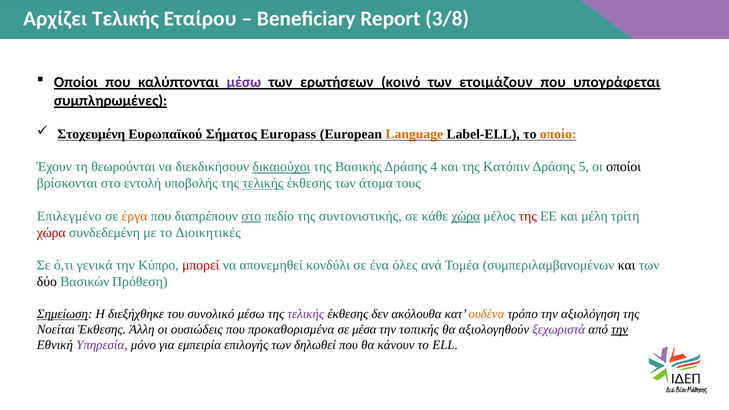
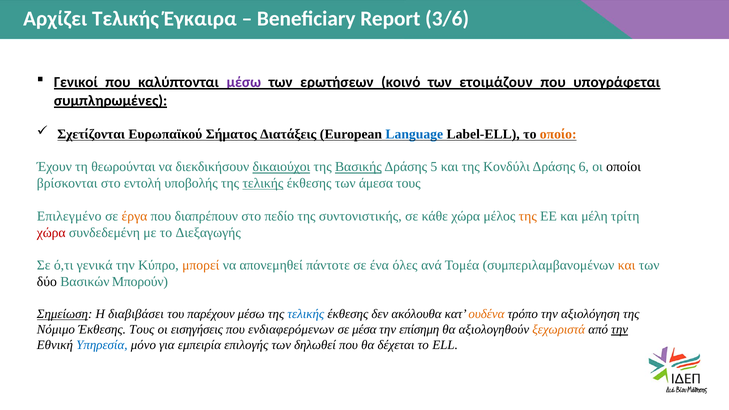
Εταίρου: Εταίρου -> Έγκαιρα (200, 19)
3/8: 3/8 -> 3/6 (447, 19)
Οποίοι: Οποίοι -> Γενικοί (76, 82)
Στοχευμένη: Στοχευμένη -> Σχετίζονται (91, 134)
Europass: Europass -> Διατάξεις (288, 134)
Language colour: orange -> blue (414, 134)
Βασικής underline: none -> present (358, 167)
4: 4 -> 5 (434, 167)
Κατόπιν: Κατόπιν -> Κονδύλι (507, 167)
5: 5 -> 6 (584, 167)
άτομα: άτομα -> άμεσα (376, 183)
στο underline: present -> none (251, 216)
χώρα underline: present -> none (466, 216)
της colour: red -> orange (528, 216)
Διοικητικές: Διοικητικές -> Διεξαγωγής (208, 233)
μπορεί colour: red -> orange (201, 265)
κονδύλι: κονδύλι -> πάντοτε (328, 265)
και colour: black -> orange (627, 265)
Πρόθεση: Πρόθεση -> Μπορούν (140, 282)
διεξήχθηκε: διεξήχθηκε -> διαβιβάσει (136, 314)
συνολικό: συνολικό -> παρέχουν (211, 314)
τελικής colour: purple -> blue (306, 314)
Νοείται: Νοείται -> Νόμιμο (56, 330)
Έκθεσης Άλλη: Άλλη -> Τους (142, 330)
ουσιώδεις: ουσιώδεις -> εισηγήσεις (197, 330)
προκαθορισμένα: προκαθορισμένα -> ενδιαφερόμενων (291, 330)
τοπικής: τοπικής -> επίσημη (419, 330)
ξεχωριστά colour: purple -> orange (559, 330)
Υπηρεσία colour: purple -> blue (102, 345)
κάνουν: κάνουν -> δέχεται (396, 345)
